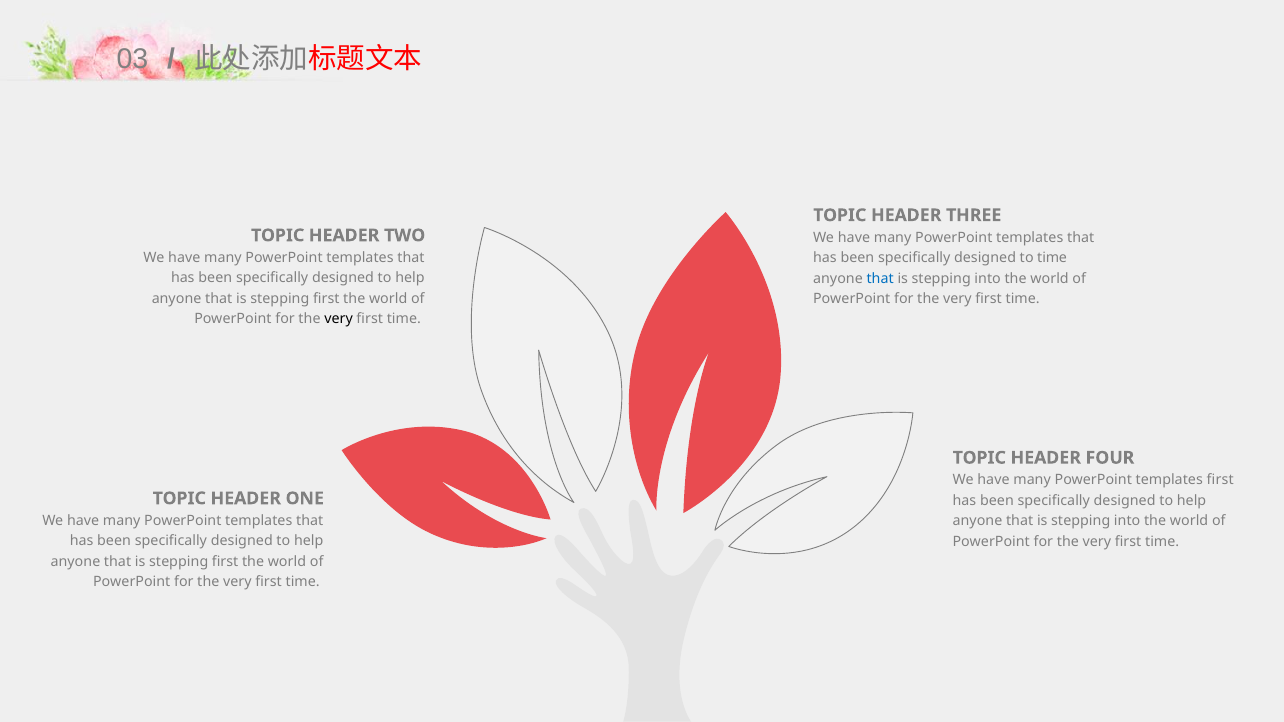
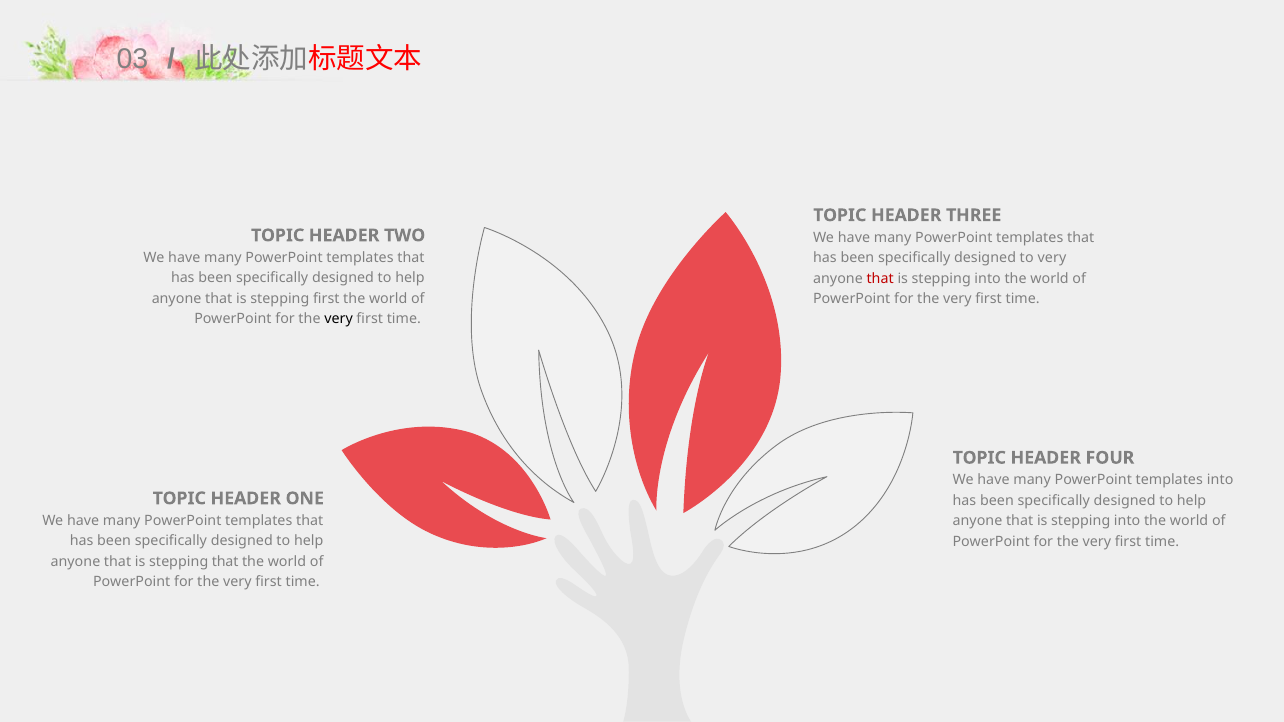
to time: time -> very (1052, 258)
that colour: blue -> red (880, 279)
templates first: first -> into (1220, 480)
first: first -> that (225, 562)
